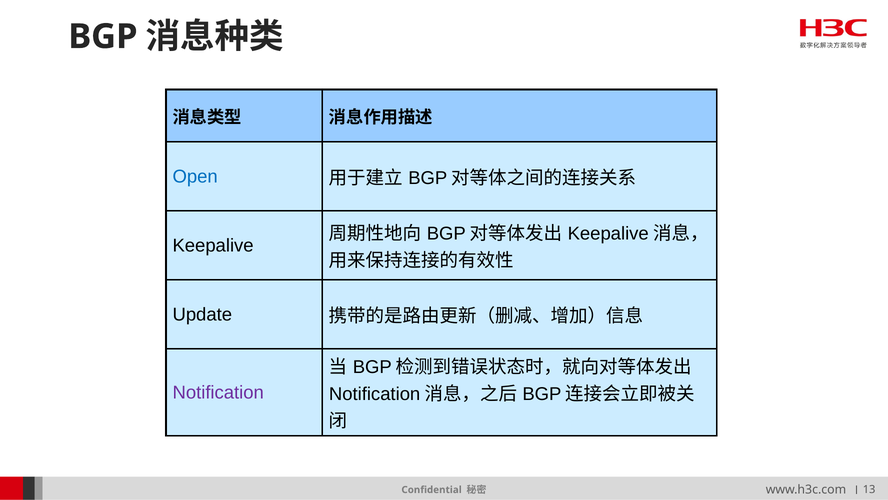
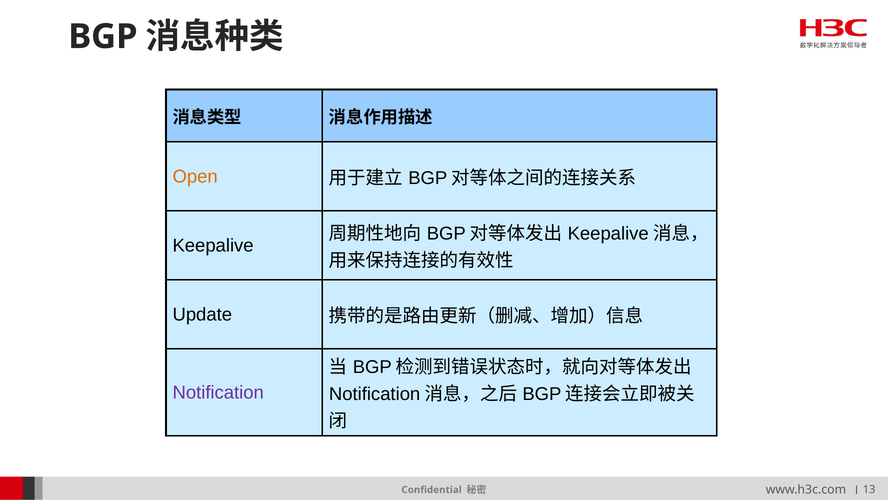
Open colour: blue -> orange (195, 177)
